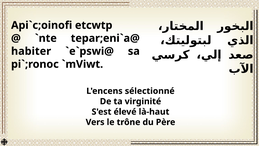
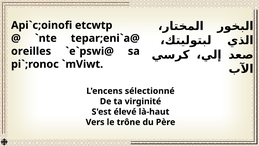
habiter: habiter -> oreilles (31, 51)
